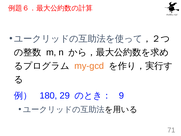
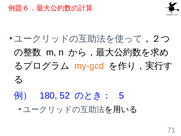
29: 29 -> 52 (65, 96)
9: 9 -> 5 (121, 96)
